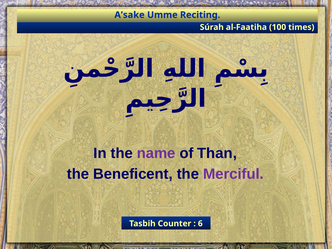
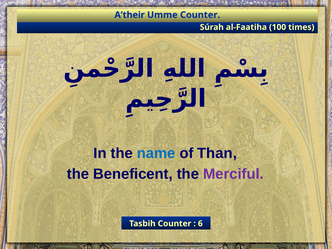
A’sake: A’sake -> A’their (130, 15)
Umme Reciting: Reciting -> Counter (200, 15)
name colour: purple -> blue (156, 153)
